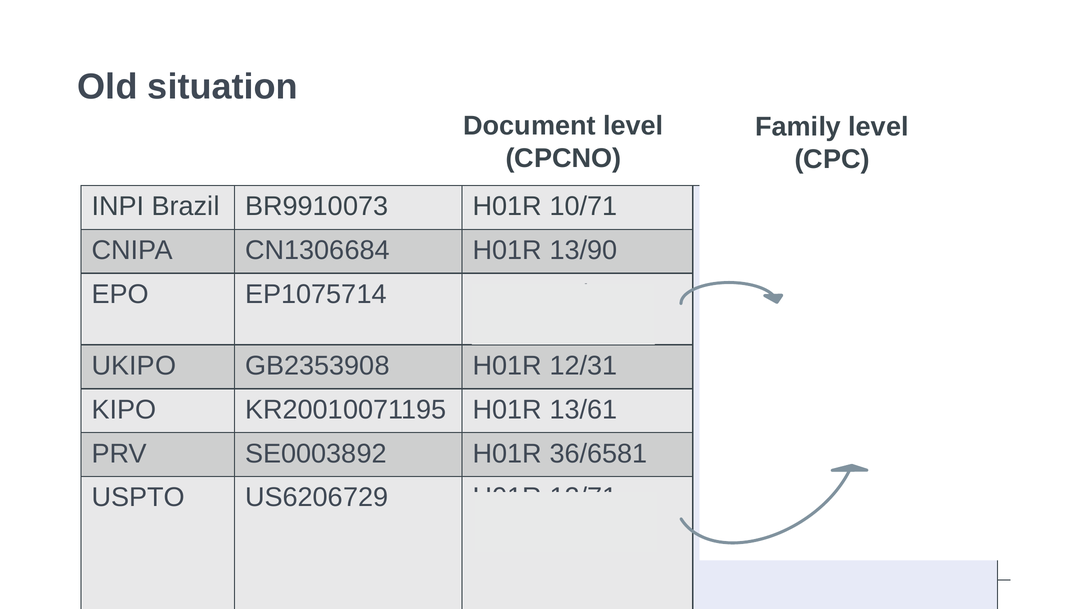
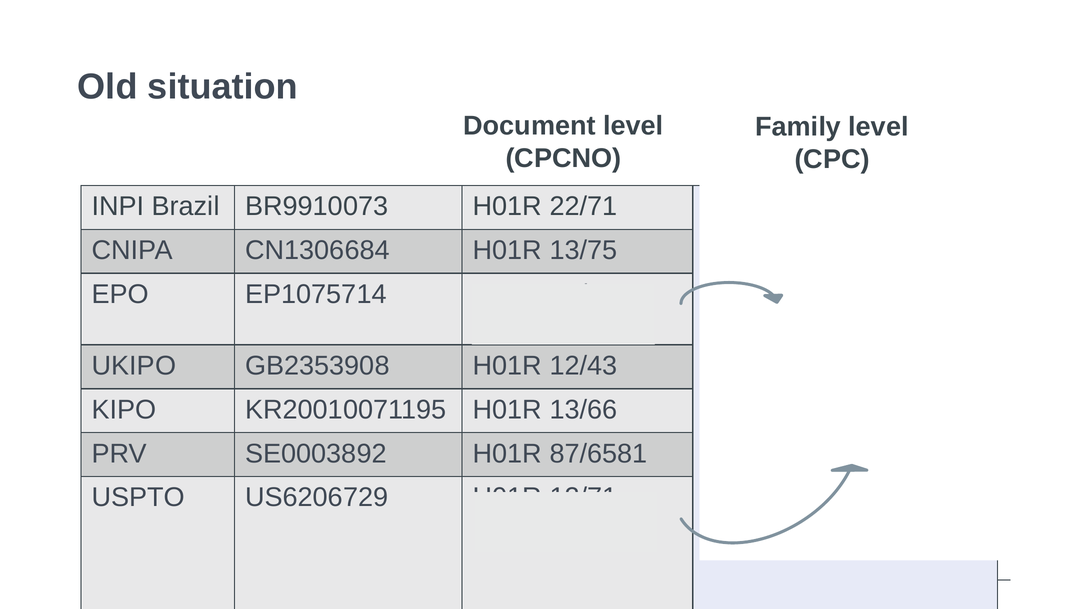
10/71: 10/71 -> 22/71 (583, 207)
13/90: 13/90 -> 13/75 (583, 251)
12/31: 12/31 -> 12/43 (583, 366)
13/61: 13/61 -> 13/66 (583, 410)
36/6581: 36/6581 -> 87/6581 (598, 454)
